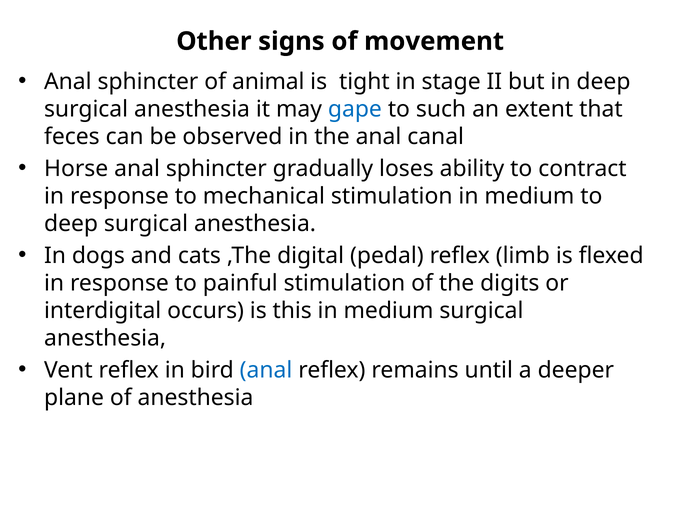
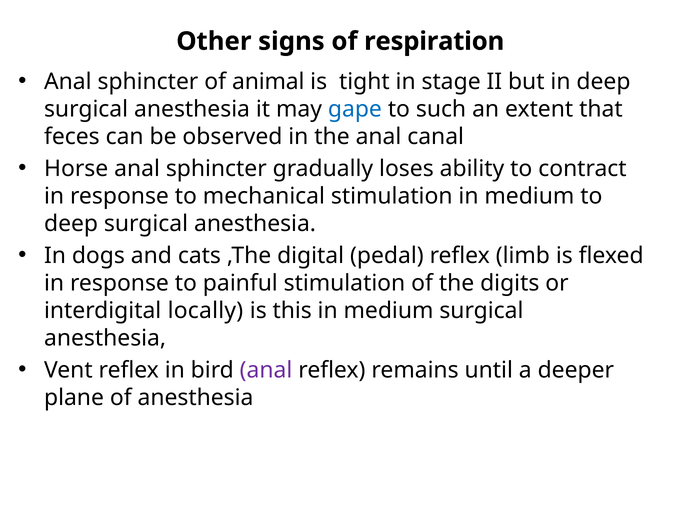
movement: movement -> respiration (434, 41)
occurs: occurs -> locally (205, 311)
anal colour: blue -> purple (266, 370)
